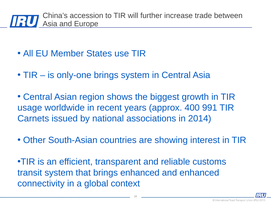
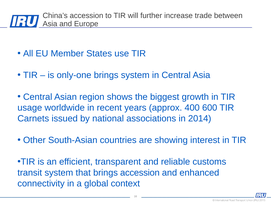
991: 991 -> 600 (210, 108)
brings enhanced: enhanced -> accession (140, 173)
